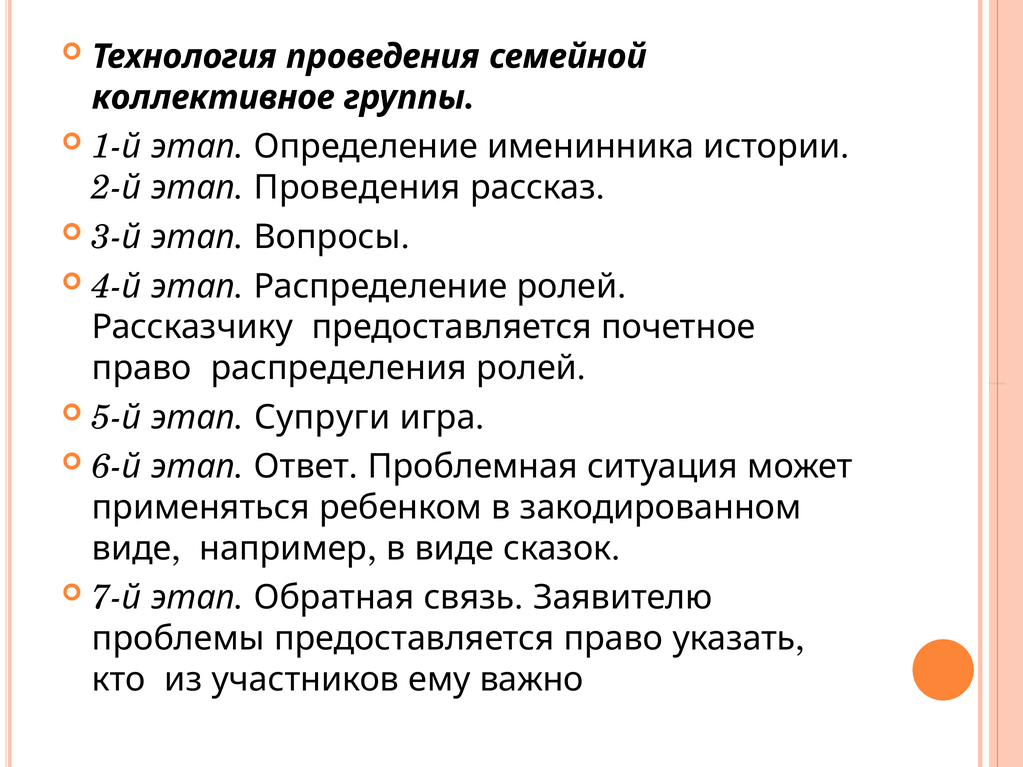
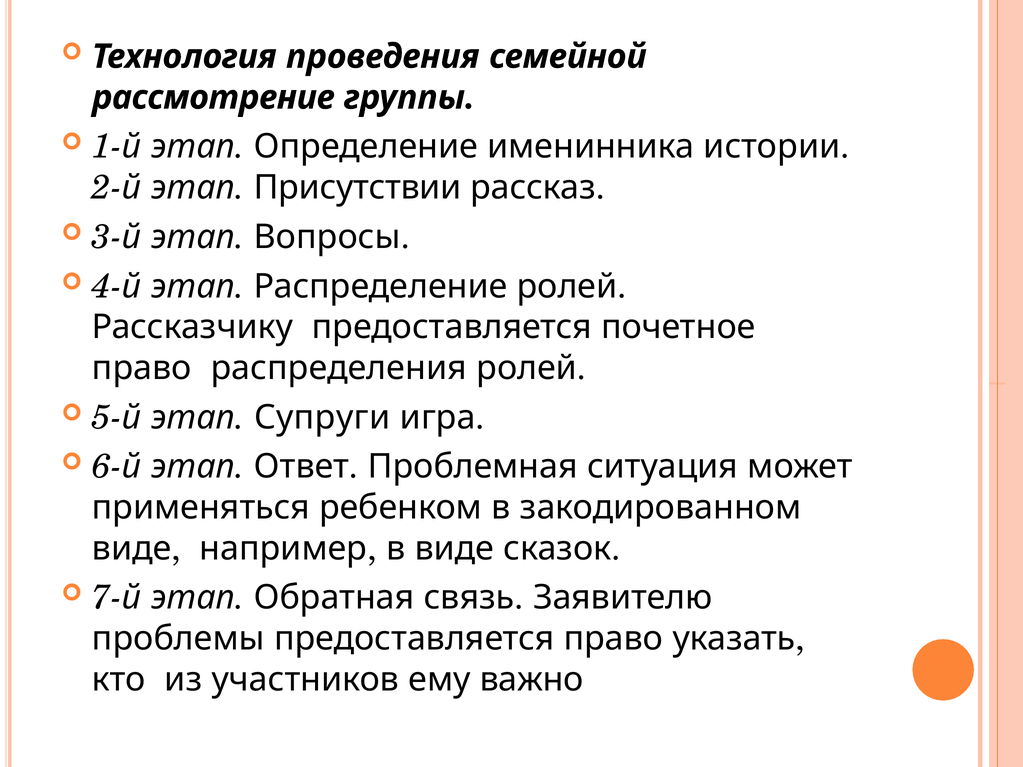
коллективное: коллективное -> рассмотрение (213, 98)
этап Проведения: Проведения -> Присутствии (358, 188)
